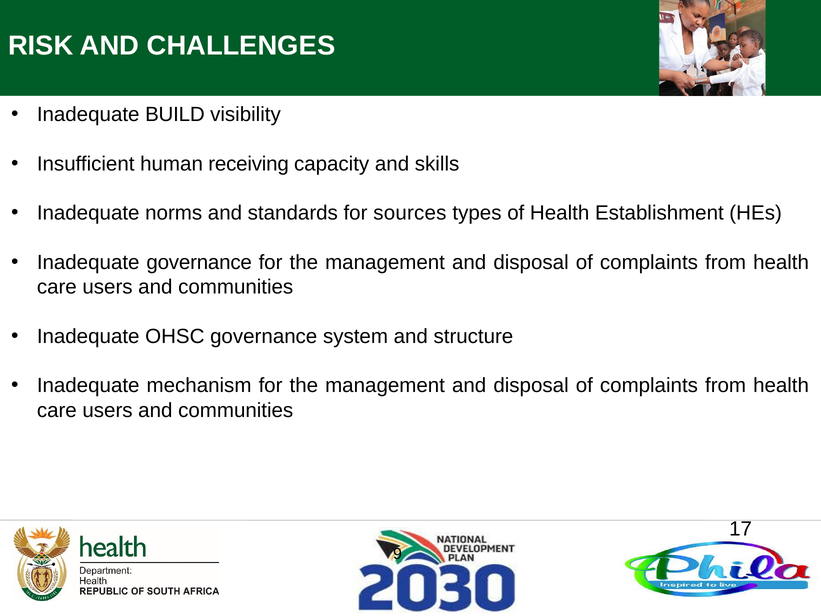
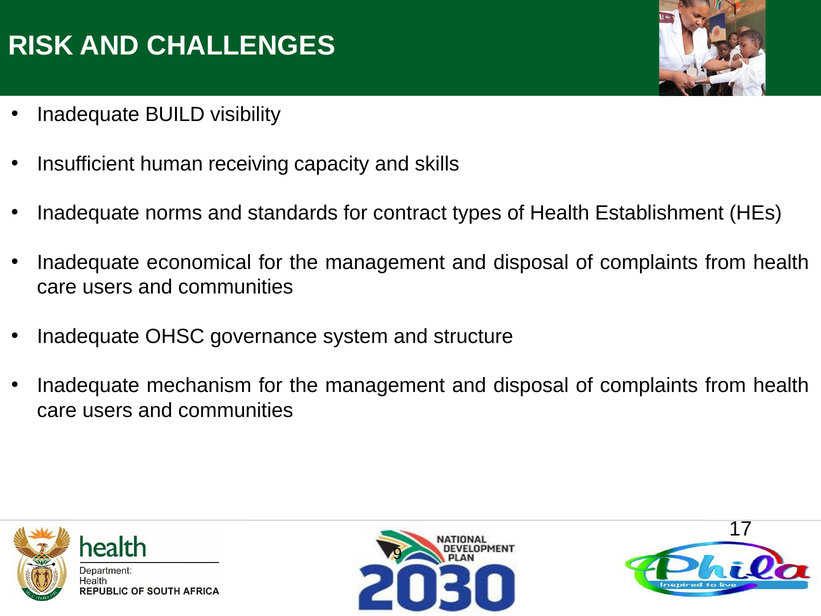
sources: sources -> contract (410, 213)
Inadequate governance: governance -> economical (199, 262)
